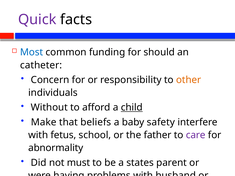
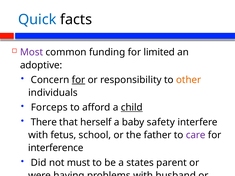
Quick colour: purple -> blue (37, 20)
Most colour: blue -> purple (32, 52)
should: should -> limited (159, 52)
catheter: catheter -> adoptive (41, 65)
for underline: none -> present (78, 80)
Without: Without -> Forceps (49, 108)
Make: Make -> There (44, 122)
beliefs: beliefs -> herself (96, 122)
abnormality: abnormality -> interference (56, 148)
